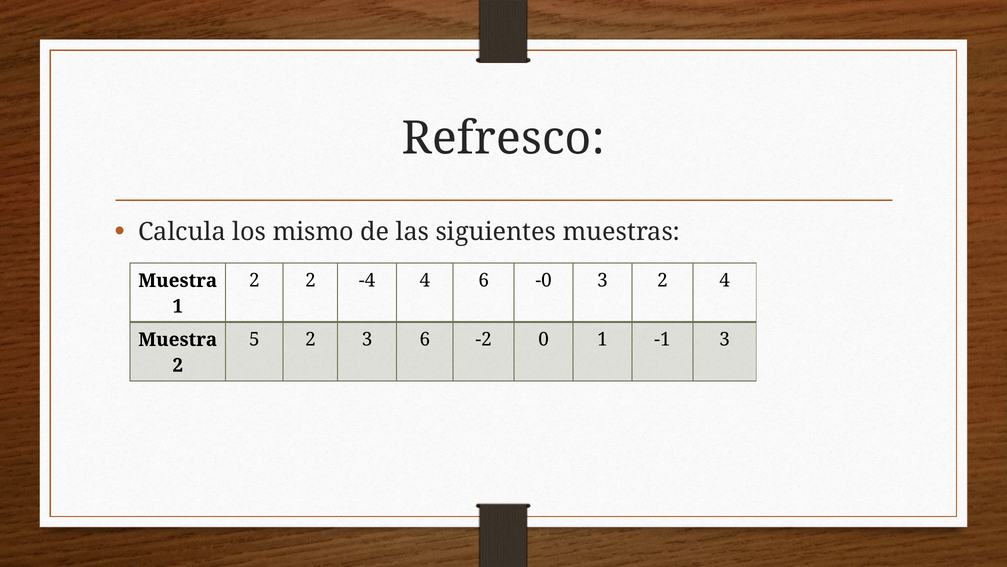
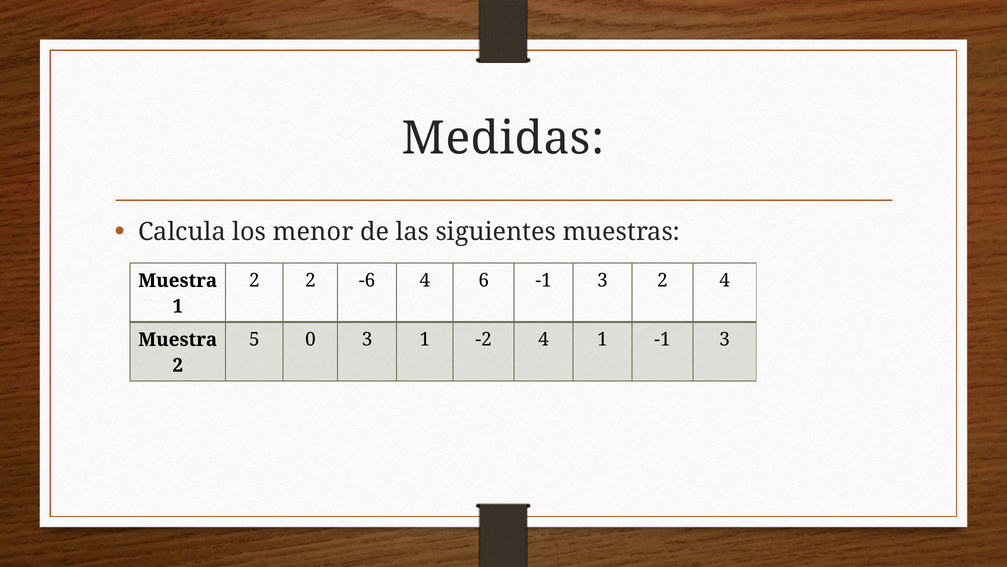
Refresco: Refresco -> Medidas (503, 138)
mismo: mismo -> menor (313, 232)
-4: -4 -> -6 (367, 280)
6 -0: -0 -> -1 (544, 280)
5 2: 2 -> 0 (310, 339)
3 6: 6 -> 1 (425, 339)
-2 0: 0 -> 4 (544, 339)
